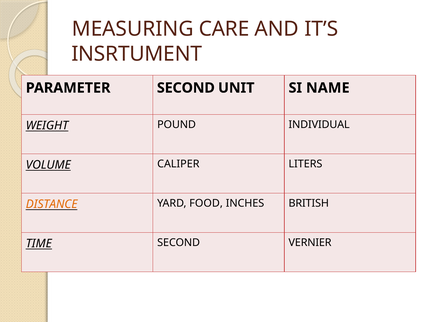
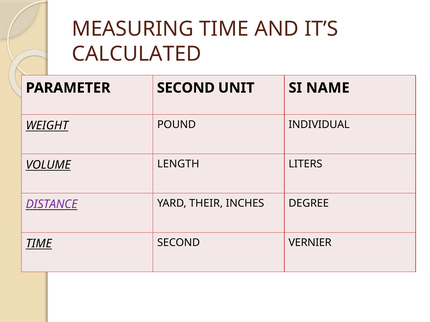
MEASURING CARE: CARE -> TIME (224, 29)
INSRTUMENT: INSRTUMENT -> CALCULATED (137, 54)
CALIPER: CALIPER -> LENGTH (178, 164)
DISTANCE colour: orange -> purple (52, 205)
FOOD: FOOD -> THEIR (206, 204)
BRITISH: BRITISH -> DEGREE (309, 204)
